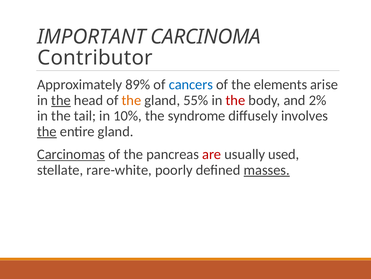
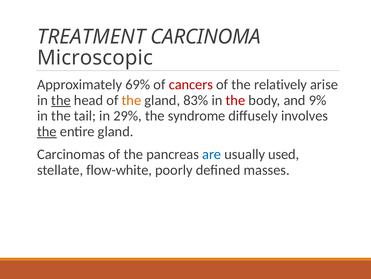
IMPORTANT: IMPORTANT -> TREATMENT (91, 37)
Contributor: Contributor -> Microscopic (95, 58)
89%: 89% -> 69% (138, 84)
cancers colour: blue -> red (191, 84)
elements: elements -> relatively (281, 84)
55%: 55% -> 83% (196, 100)
2%: 2% -> 9% (318, 100)
10%: 10% -> 29% (128, 116)
Carcinomas underline: present -> none (71, 154)
are colour: red -> blue (212, 154)
rare-white: rare-white -> flow-white (119, 170)
masses underline: present -> none (267, 170)
